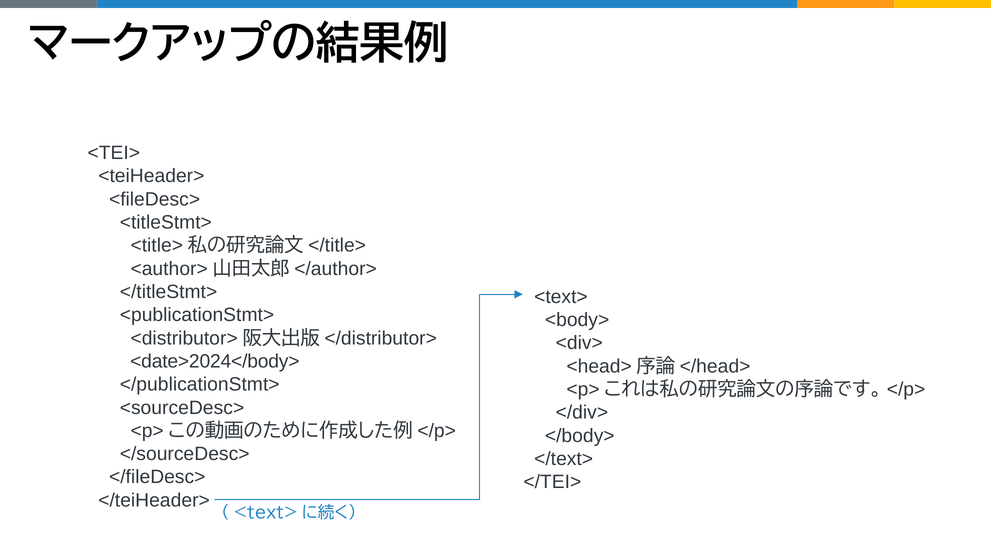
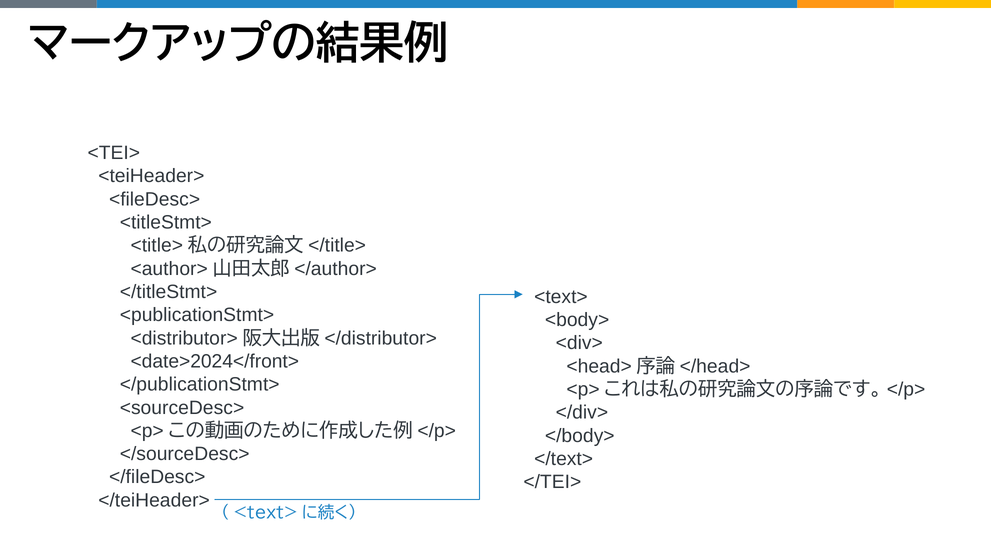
<date>2024</body>: <date>2024</body> -> <date>2024</front> (215, 361)
